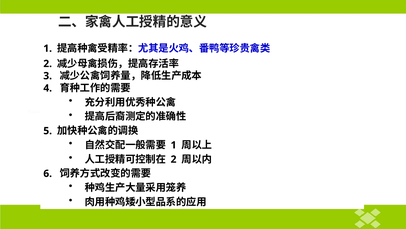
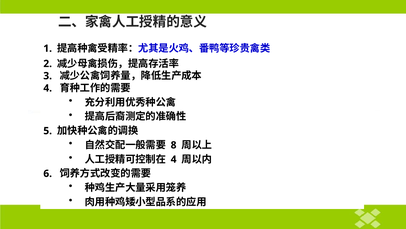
1: 1 -> 8 (174, 145)
2: 2 -> 4 (174, 159)
